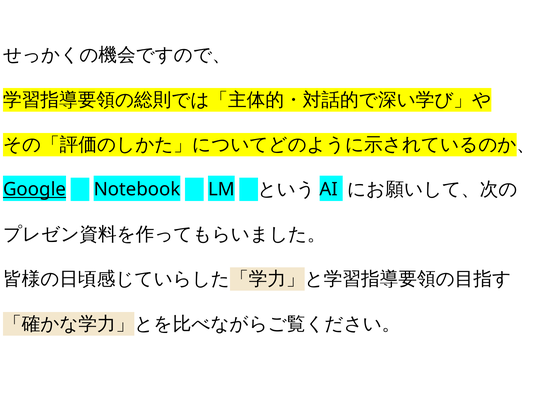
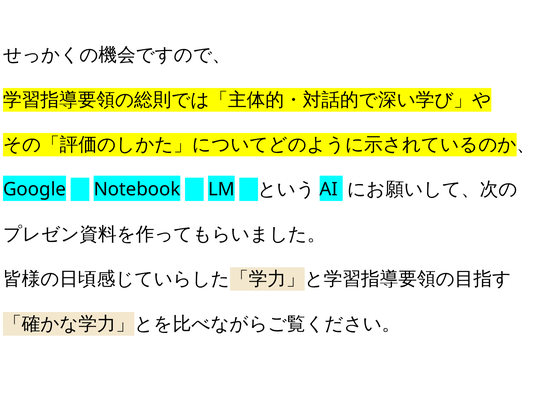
Google underline: present -> none (35, 189)
